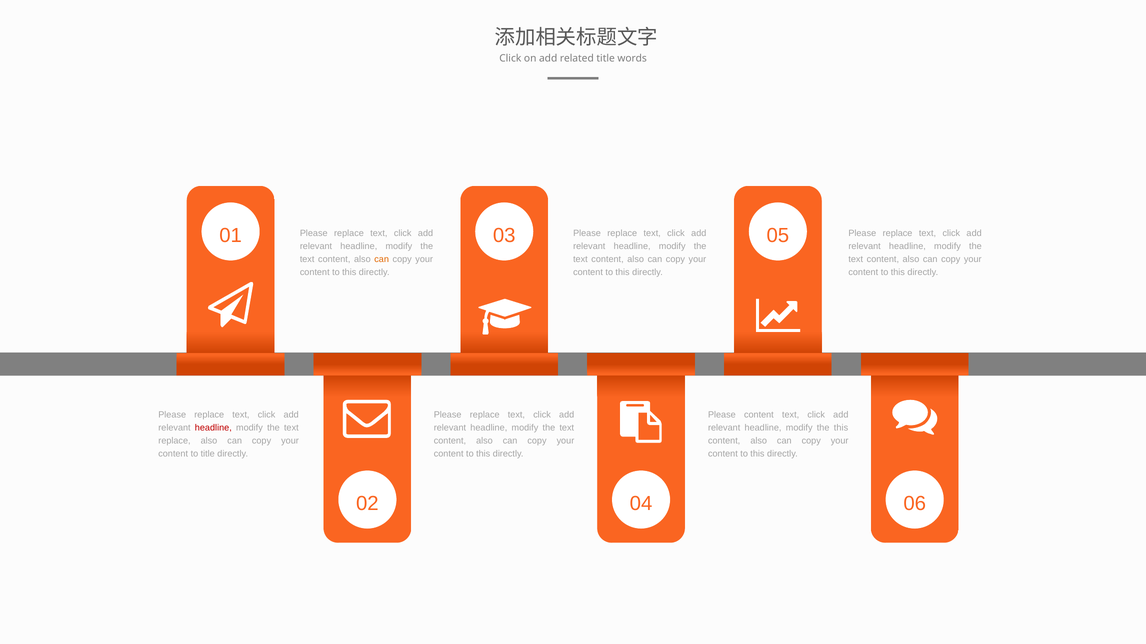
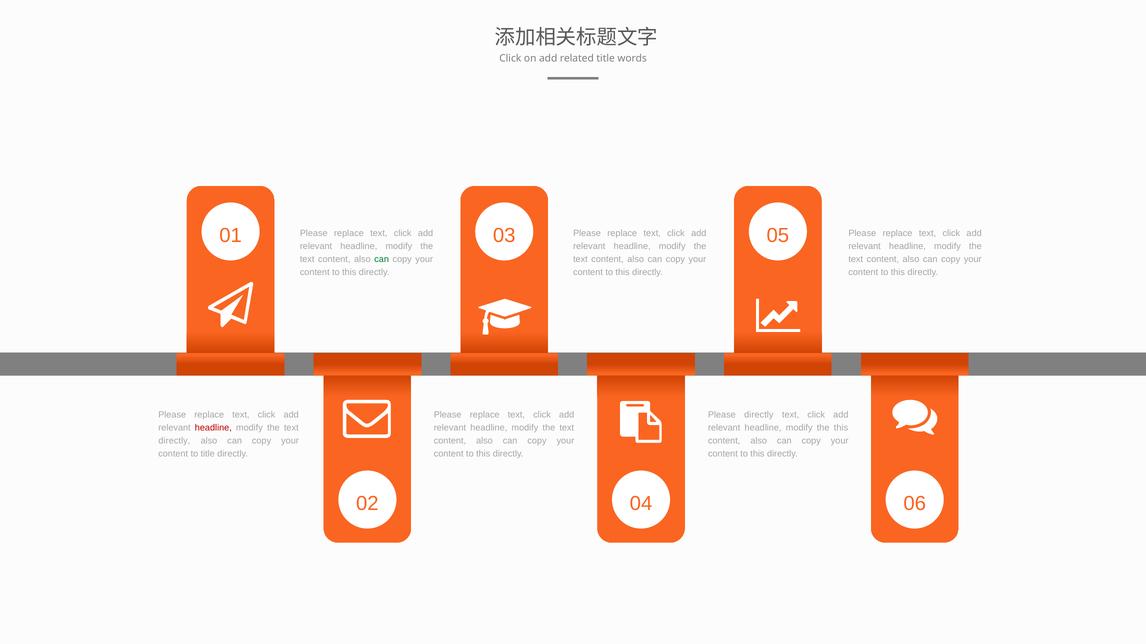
can colour: orange -> green (382, 259)
Please content: content -> directly (759, 415)
replace: replace -> directly (174, 441)
